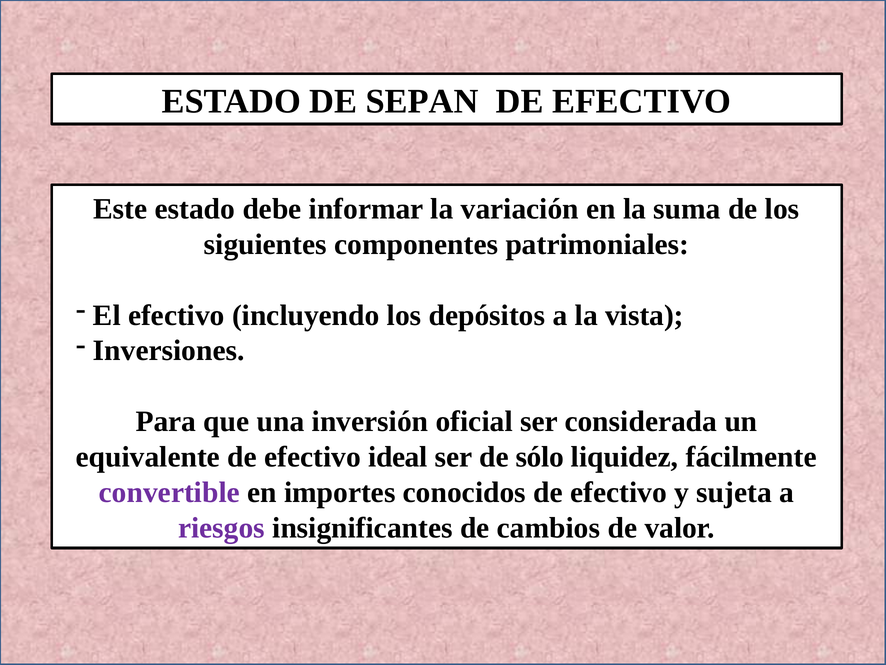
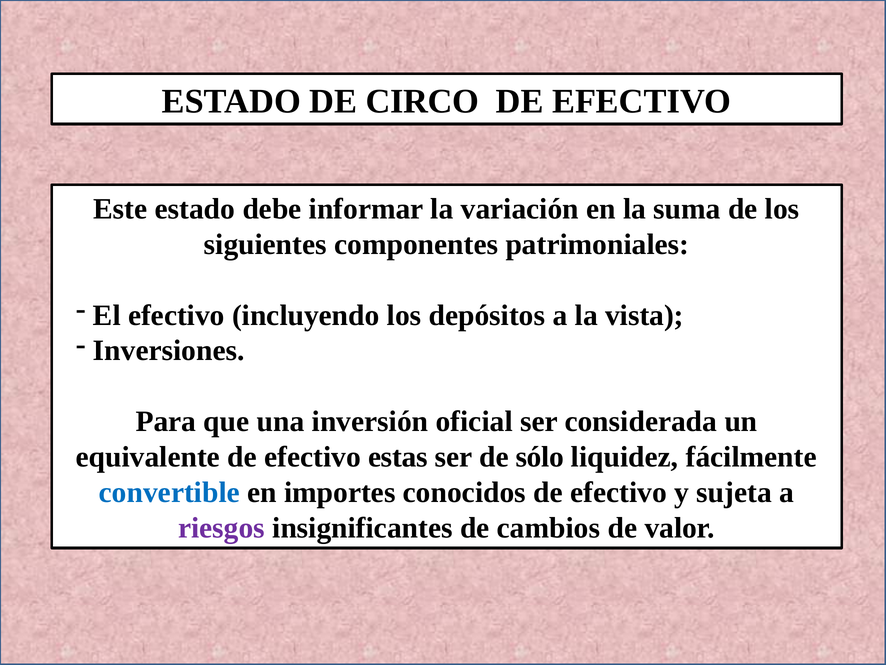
SEPAN: SEPAN -> CIRCO (422, 101)
ideal: ideal -> estas (398, 457)
convertible colour: purple -> blue (169, 492)
